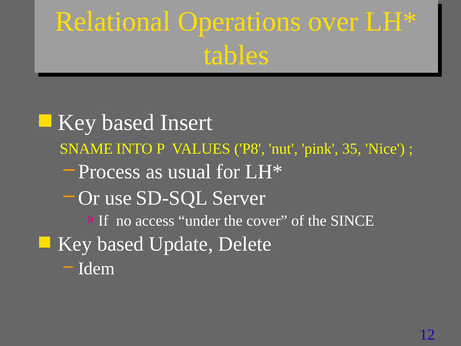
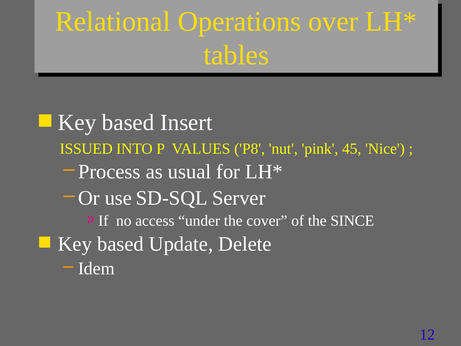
SNAME: SNAME -> ISSUED (86, 149)
35: 35 -> 45 (352, 149)
